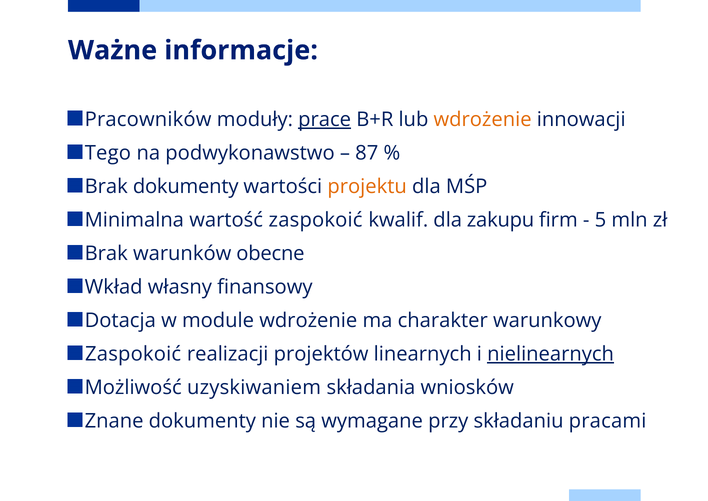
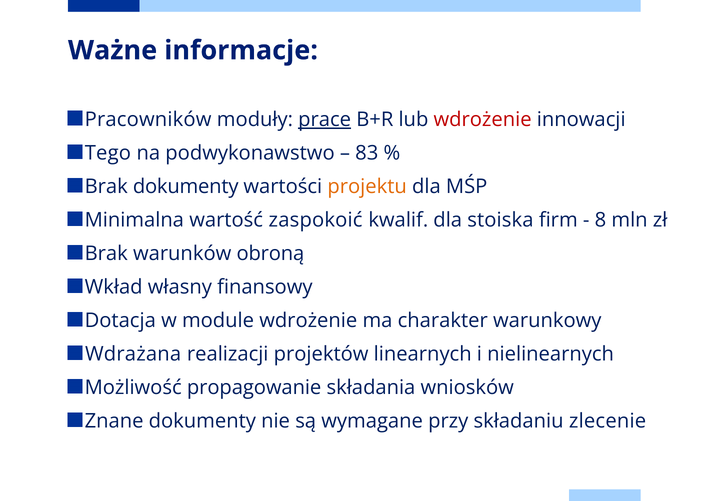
wdrożenie colour: orange -> red (483, 119)
87: 87 -> 83 (367, 153)
zakupu: zakupu -> stoiska (500, 220)
5: 5 -> 8 (600, 220)
obecne: obecne -> obroną (270, 253)
Zaspokoić: Zaspokoić -> Wdrażana (133, 354)
nielinearnych underline: present -> none (551, 354)
uzyskiwaniem: uzyskiwaniem -> propagowanie (254, 388)
pracami: pracami -> zlecenie (608, 421)
